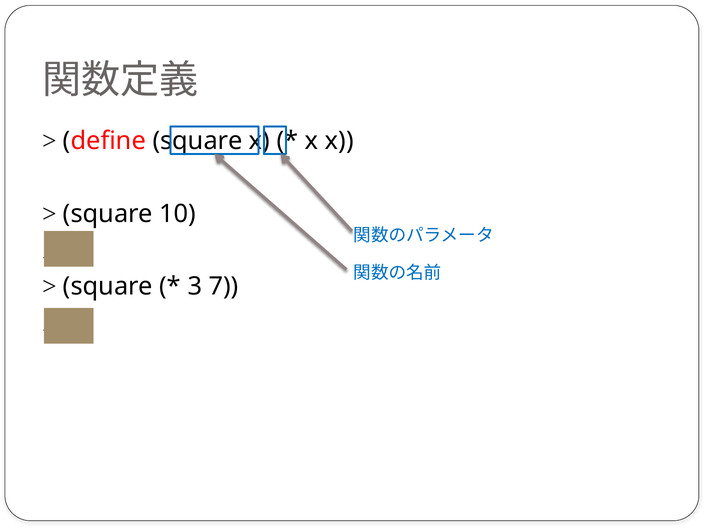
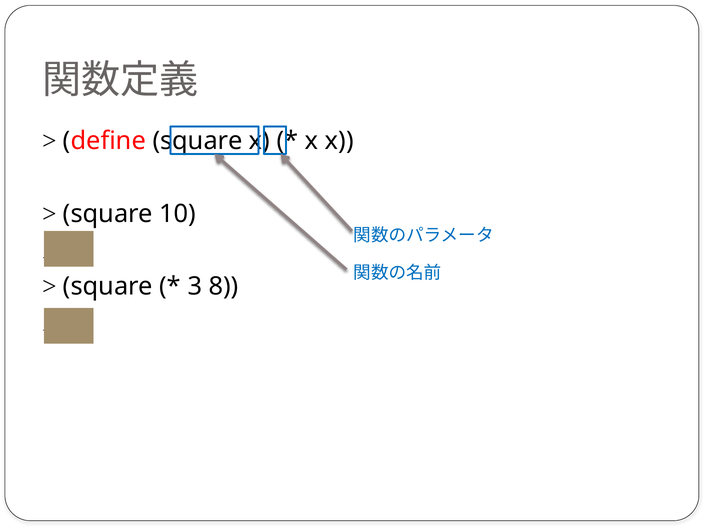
7: 7 -> 8 (224, 286)
